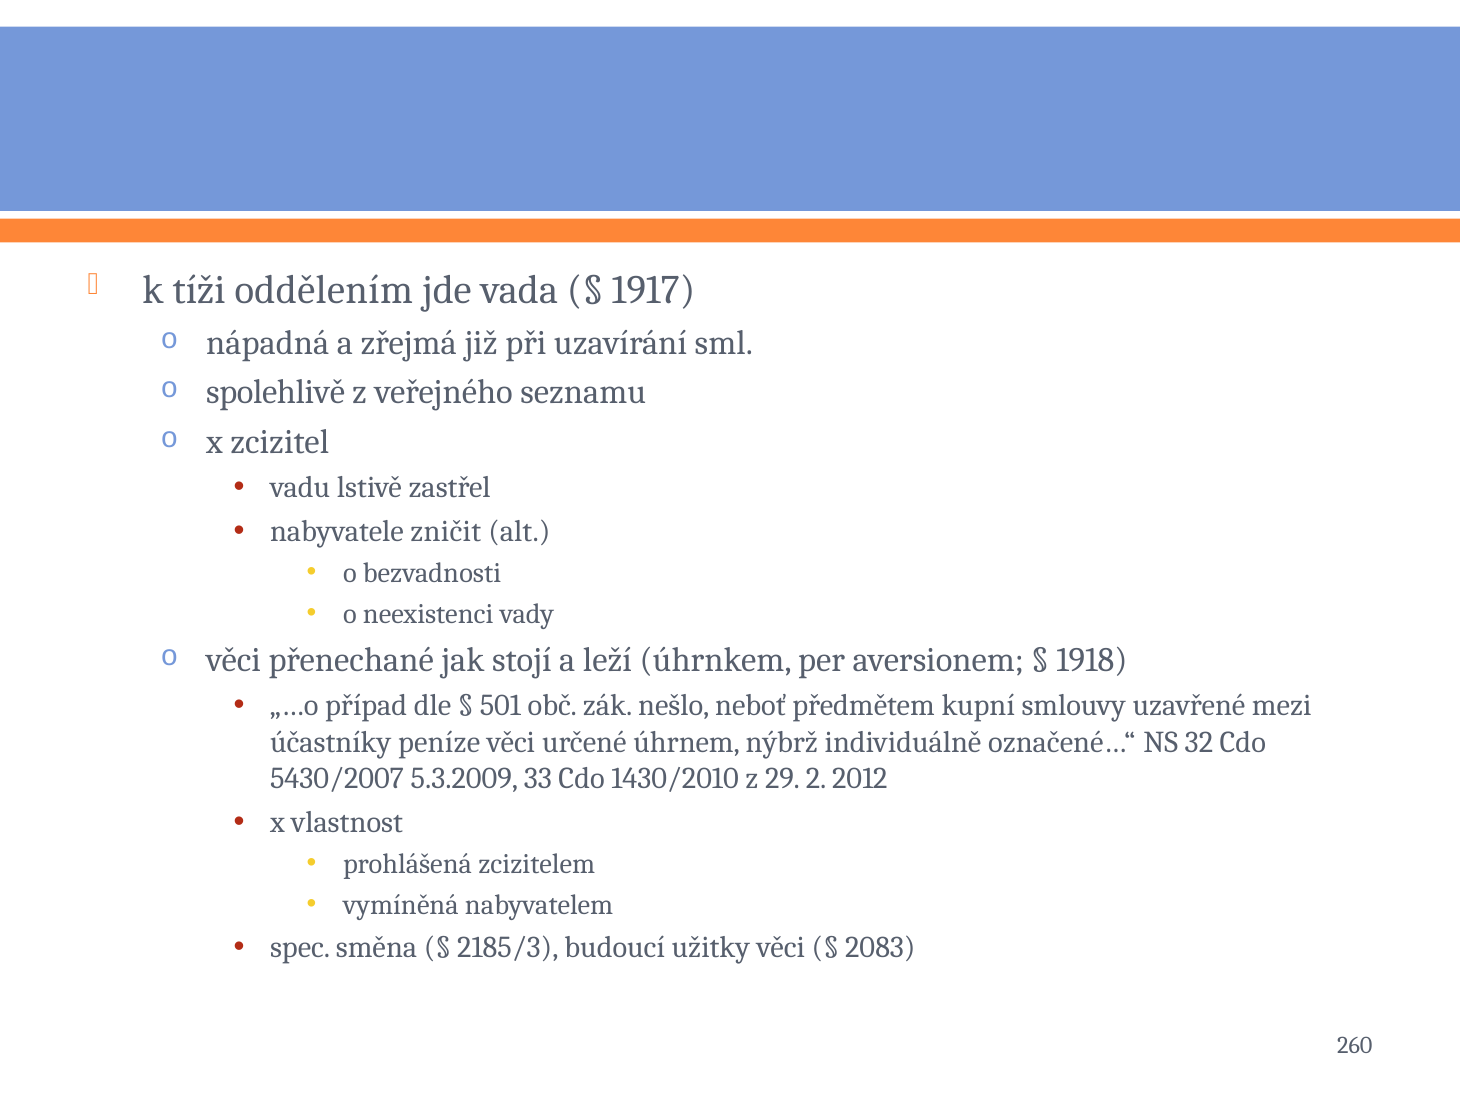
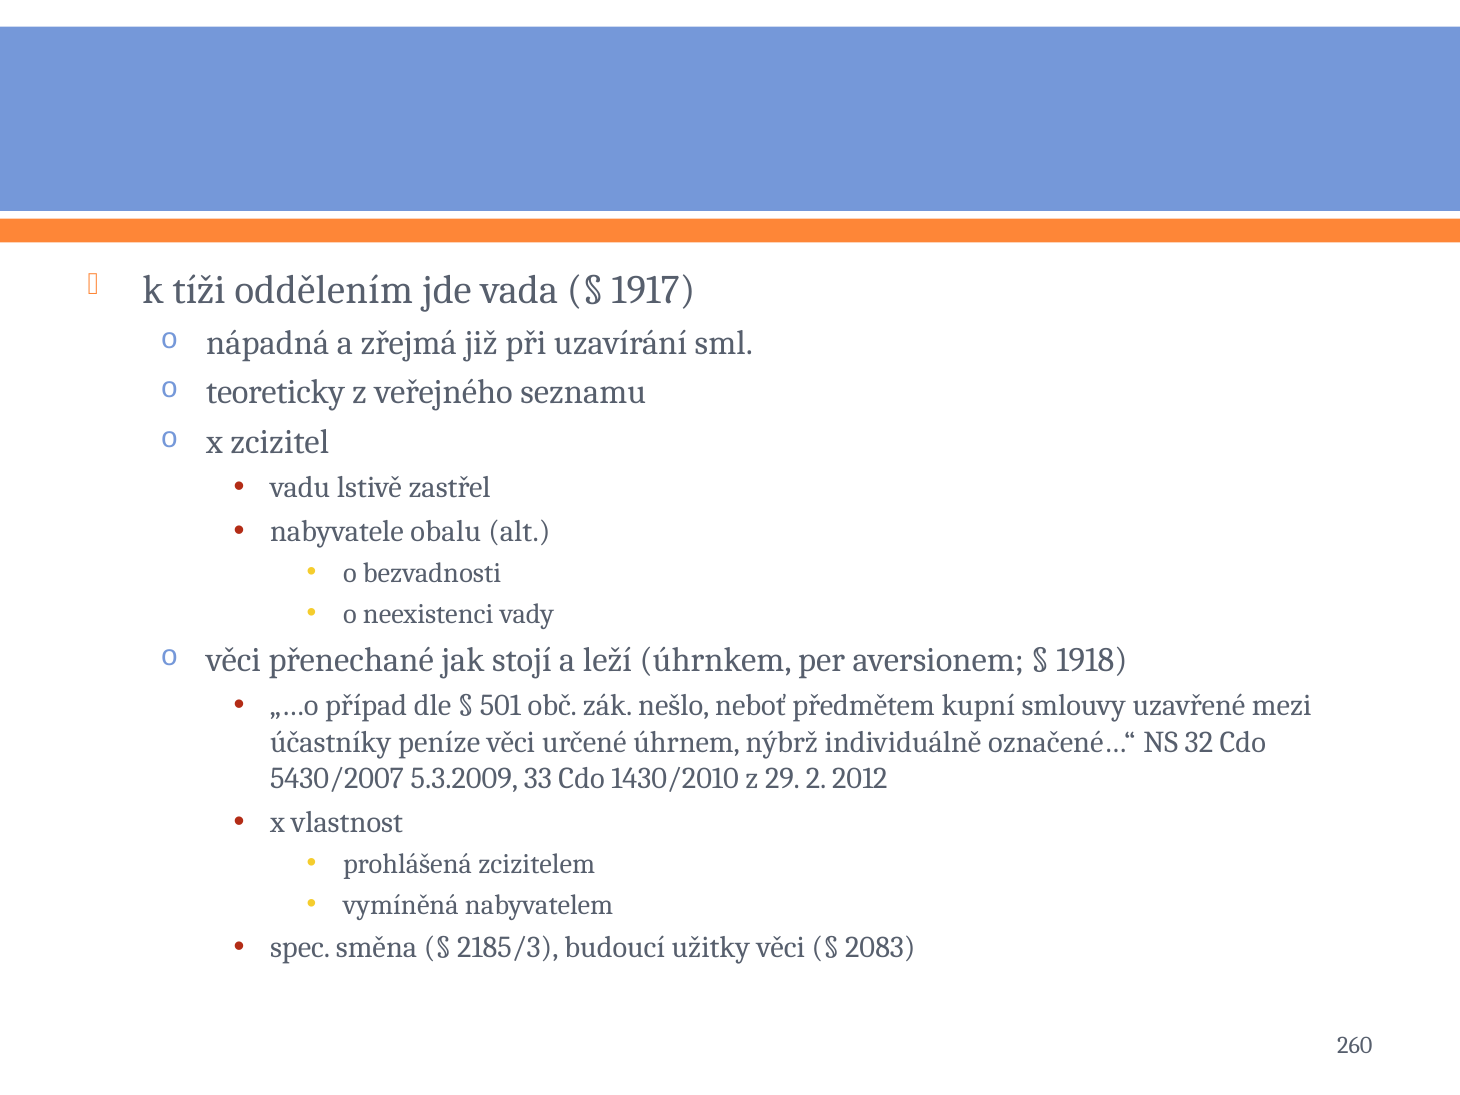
spolehlivě: spolehlivě -> teoreticky (276, 392)
zničit: zničit -> obalu (446, 531)
